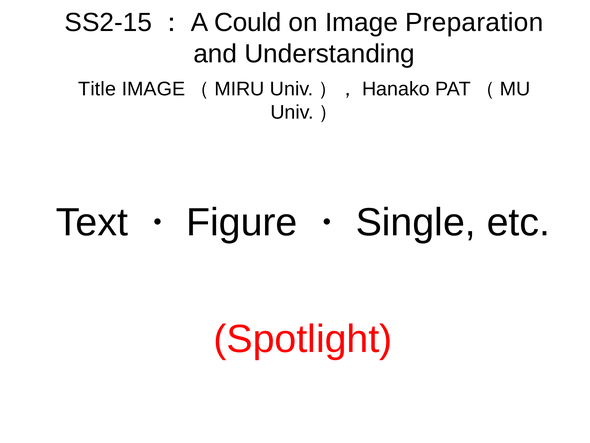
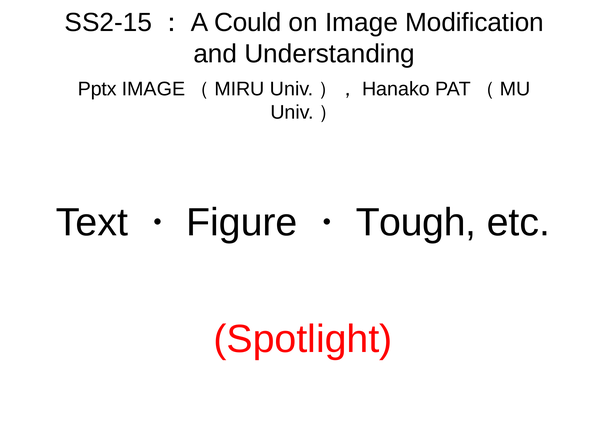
Preparation: Preparation -> Modification (474, 22)
Title: Title -> Pptx (97, 89)
Single: Single -> Tough (416, 222)
